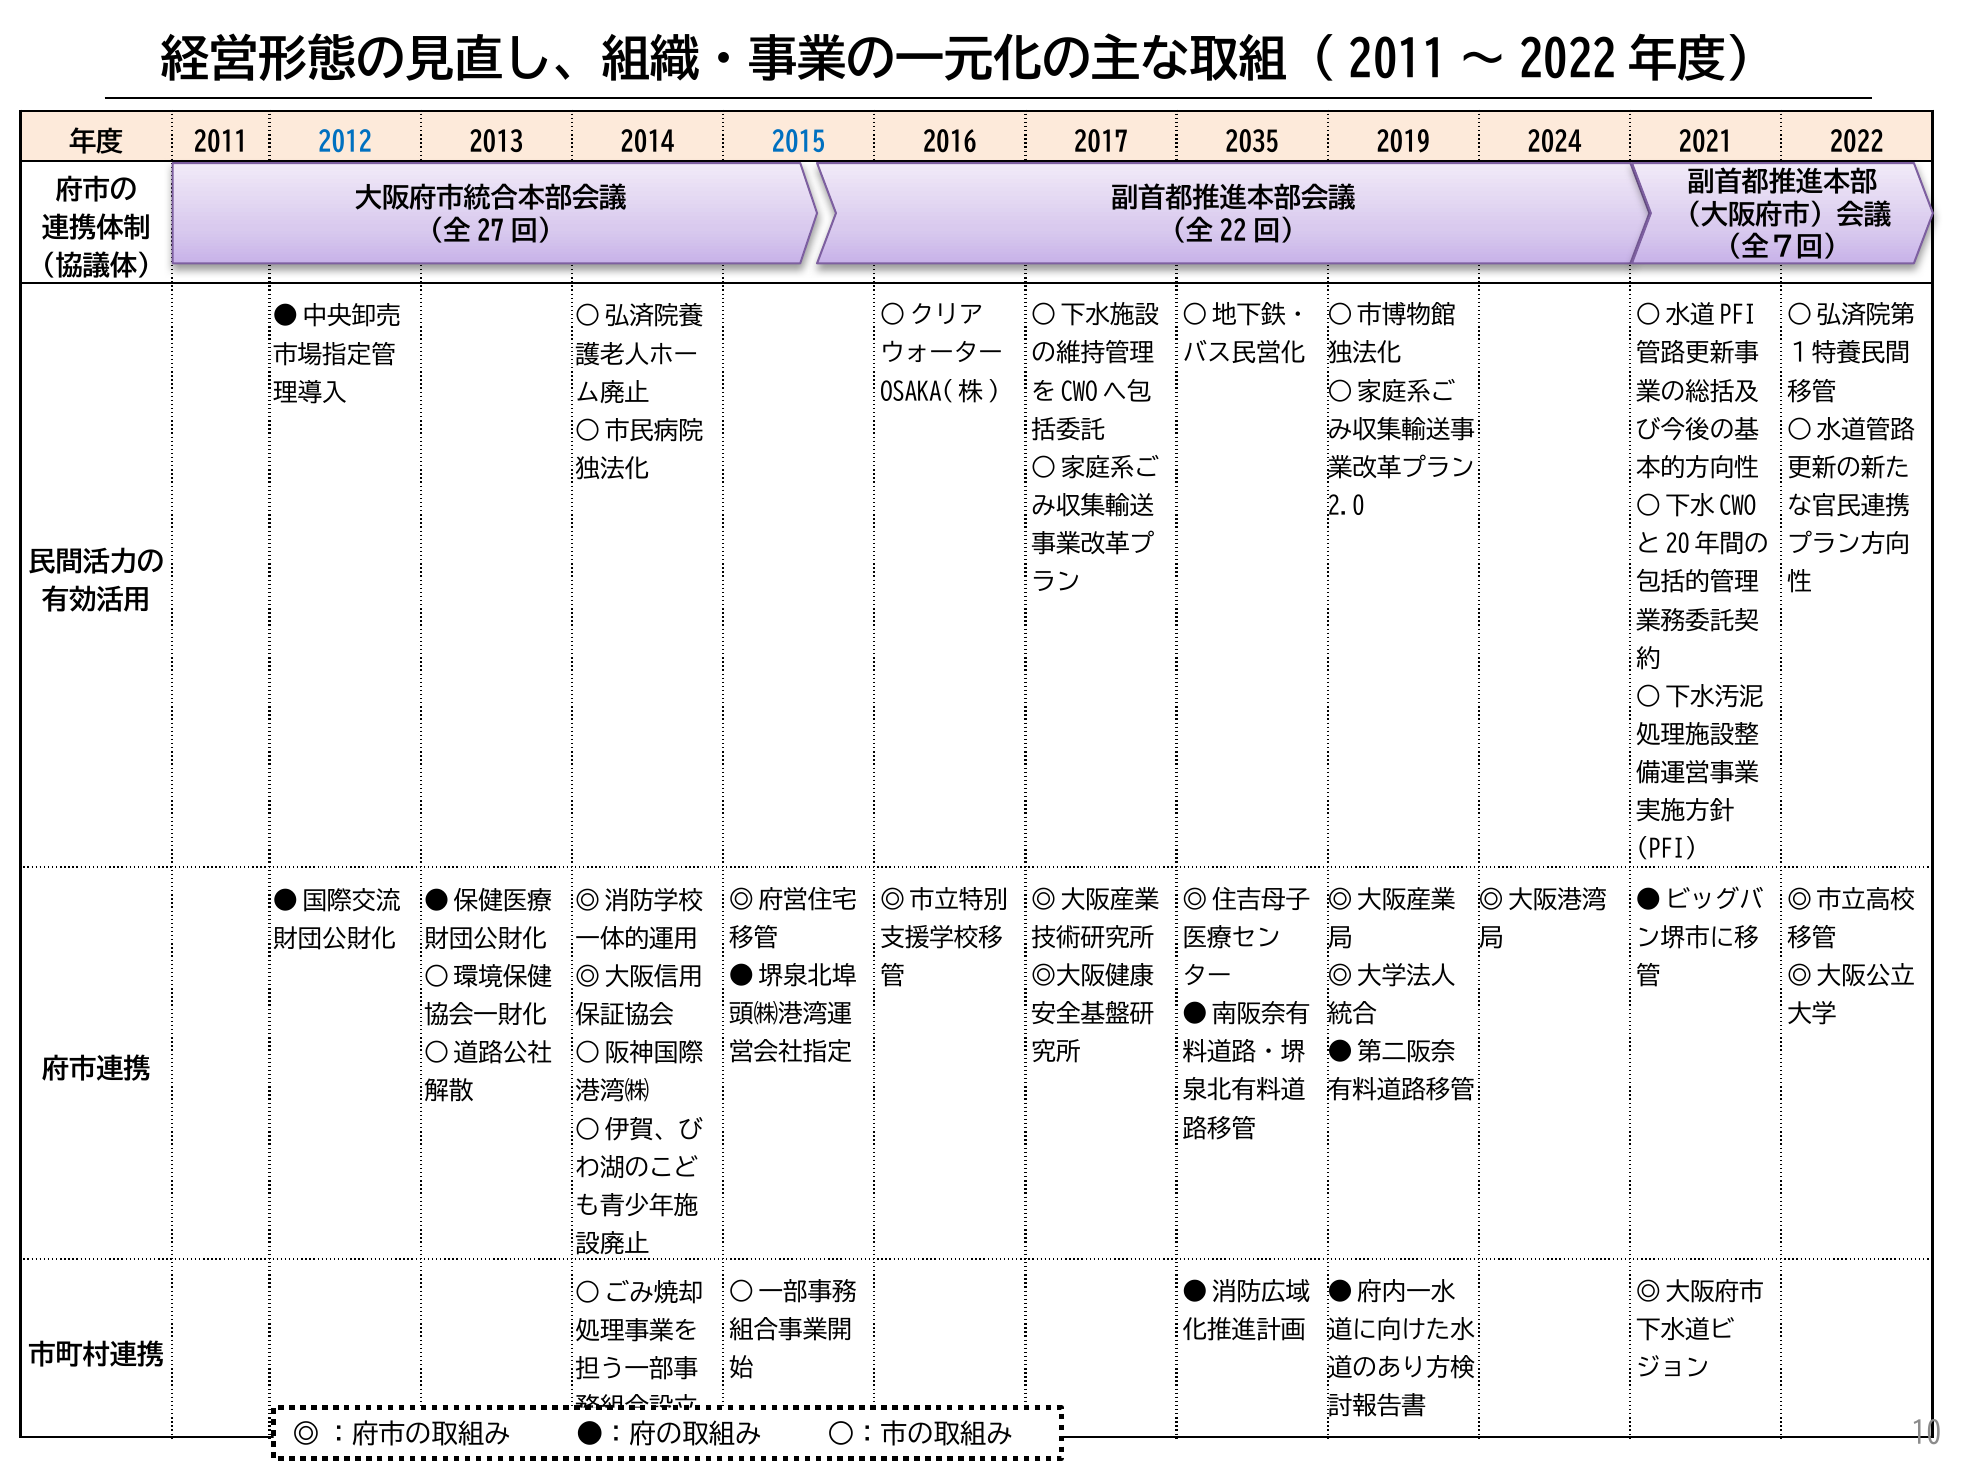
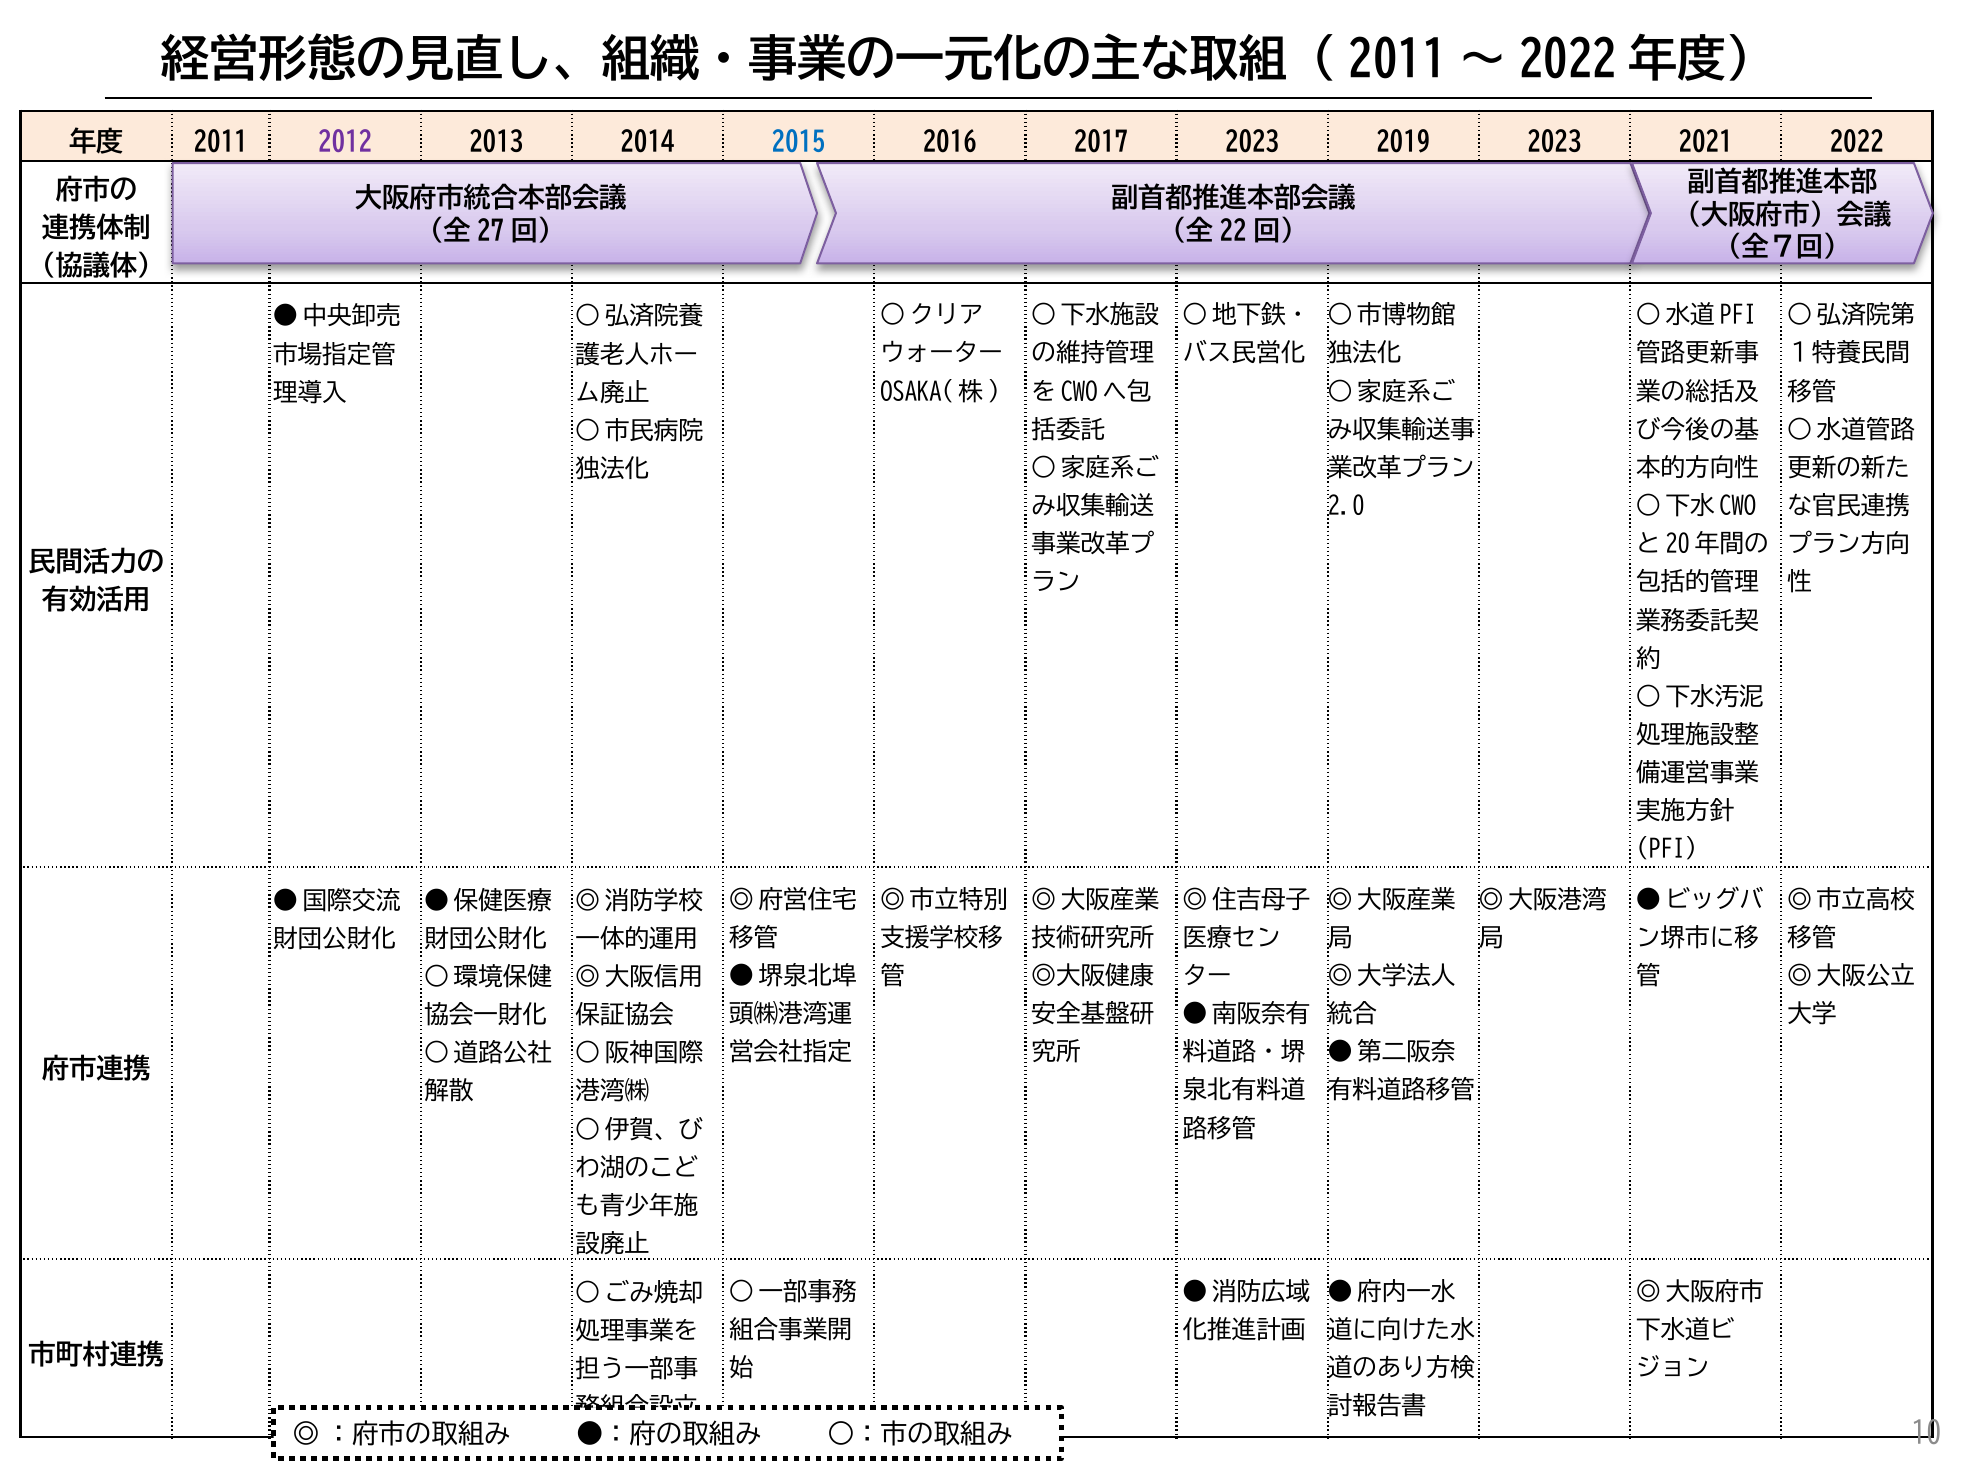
2012 colour: blue -> purple (345, 143)
2017 2035: 2035 -> 2023 (1252, 143)
2019 2024: 2024 -> 2023 (1555, 143)
